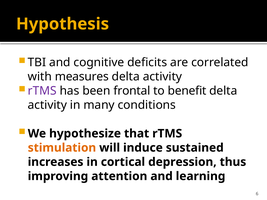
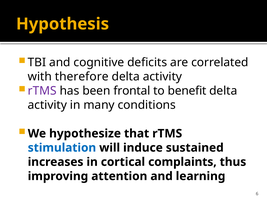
measures: measures -> therefore (82, 77)
stimulation colour: orange -> blue (62, 148)
depression: depression -> complaints (182, 162)
